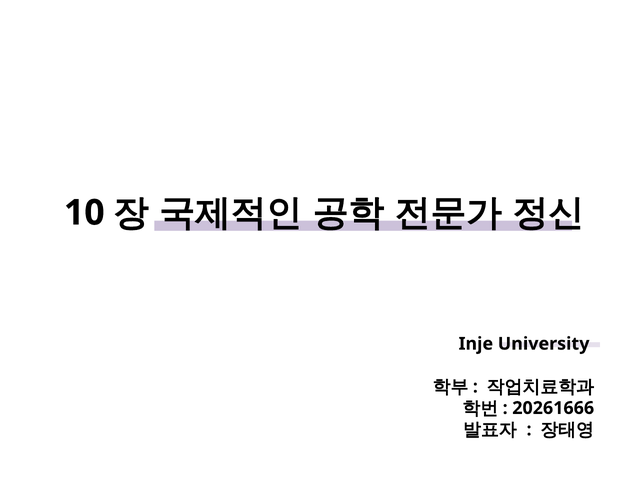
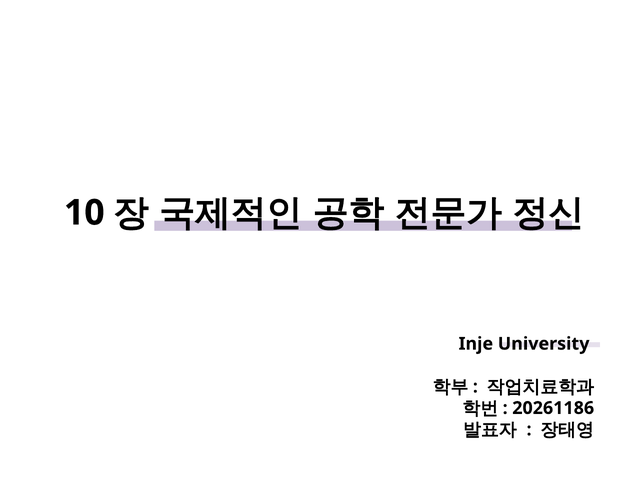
20261666: 20261666 -> 20261186 (553, 408)
